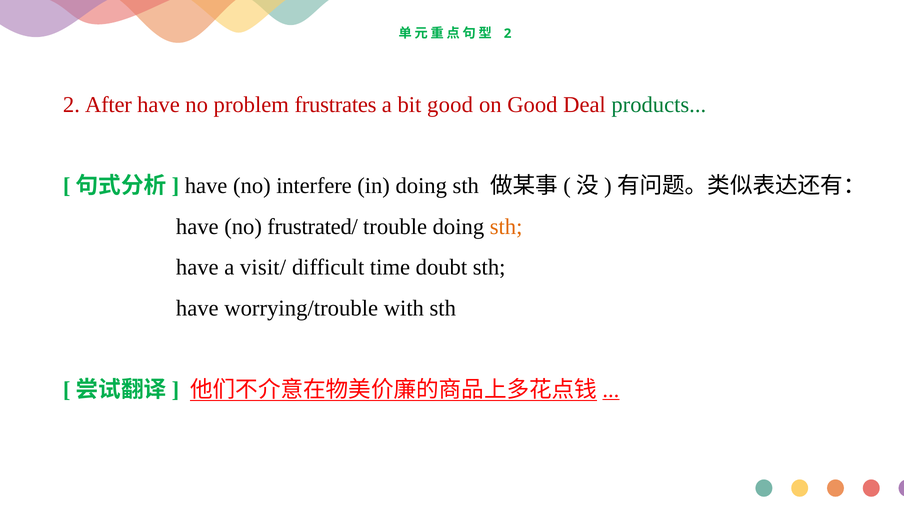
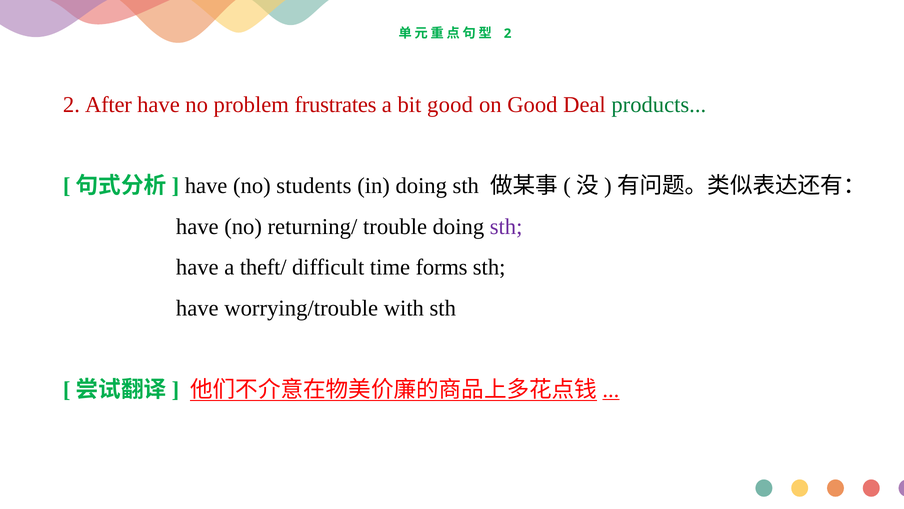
interfere: interfere -> students (314, 186)
frustrated/: frustrated/ -> returning/ (312, 226)
sth colour: orange -> purple (506, 226)
visit/: visit/ -> theft/ (263, 267)
doubt: doubt -> forms (442, 267)
